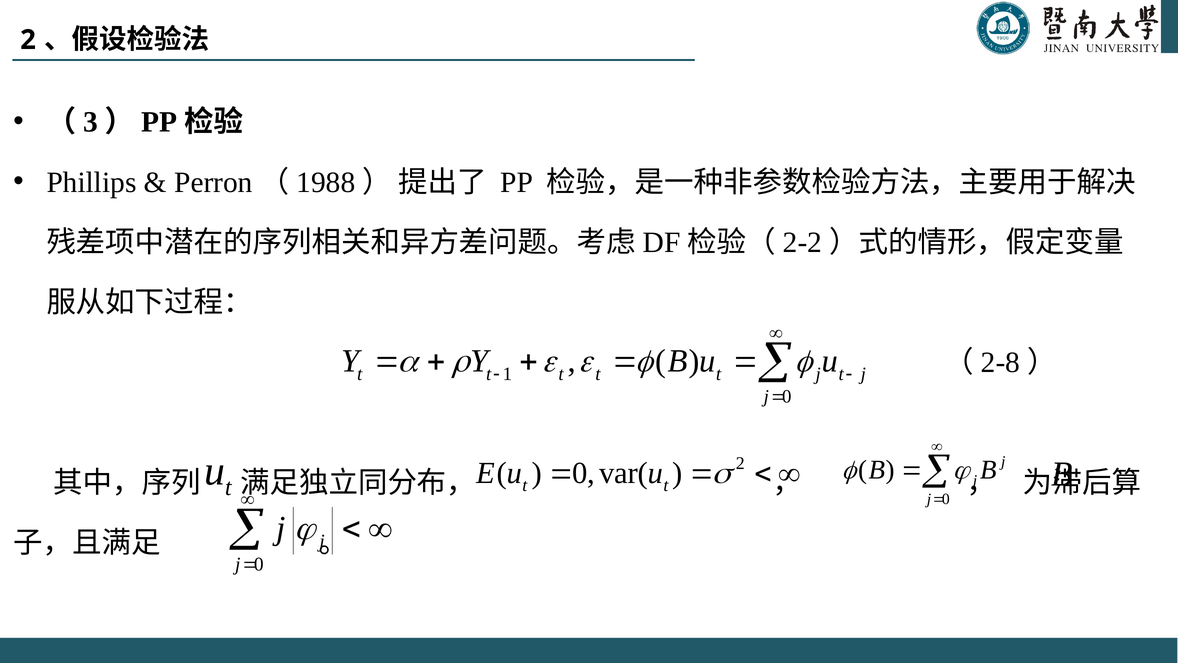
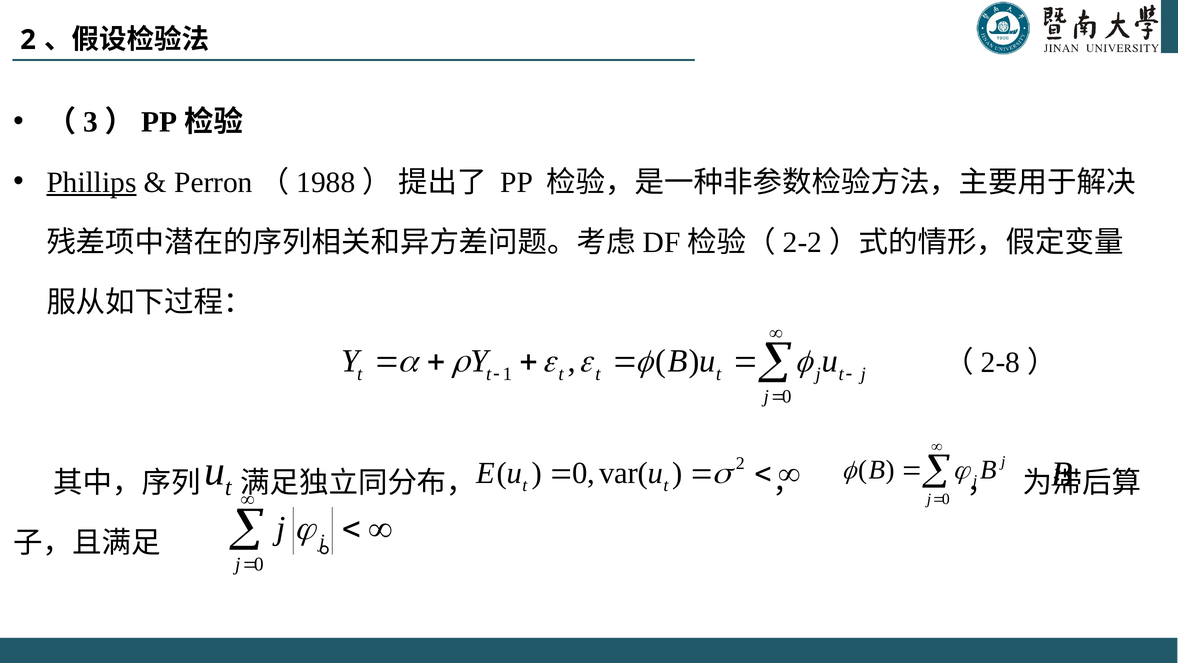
Phillips underline: none -> present (92, 182)
